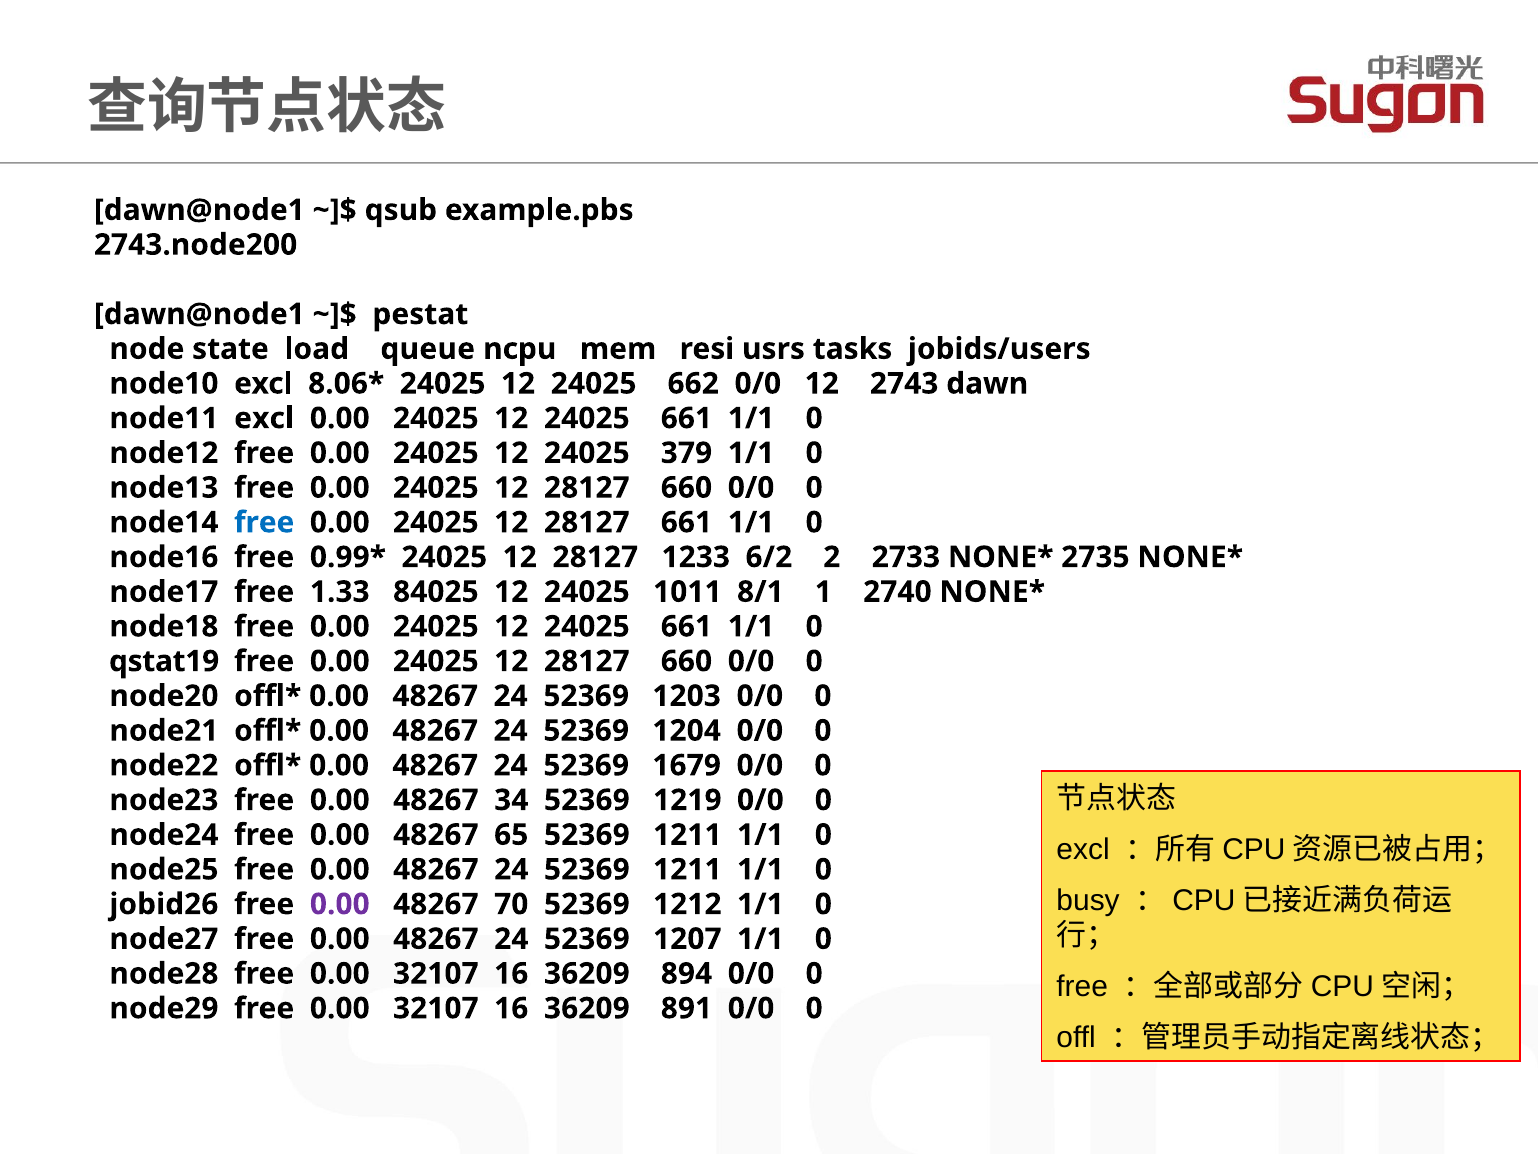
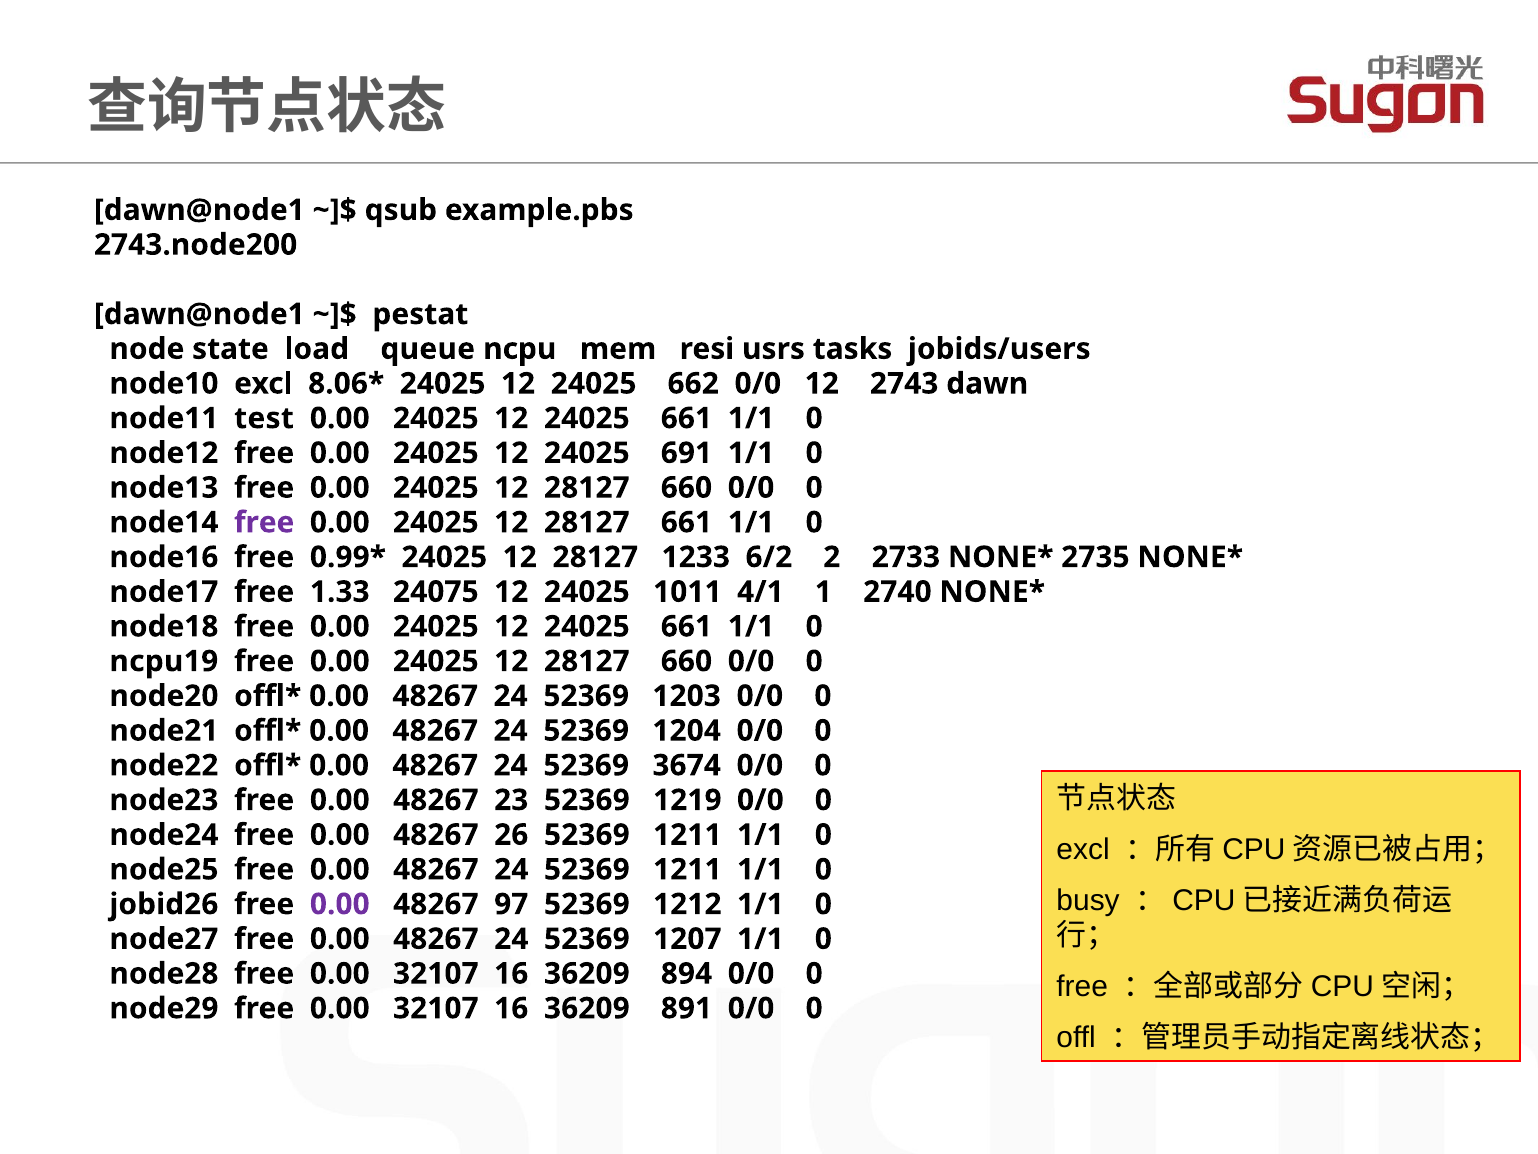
node11 excl: excl -> test (264, 418)
379: 379 -> 691 (686, 453)
free colour: blue -> purple (264, 522)
84025: 84025 -> 24075 (436, 592)
8/1: 8/1 -> 4/1 (760, 592)
qstat19: qstat19 -> ncpu19 (164, 661)
1679: 1679 -> 3674 (687, 765)
34: 34 -> 23 (511, 800)
65: 65 -> 26 (511, 835)
70: 70 -> 97 (511, 904)
